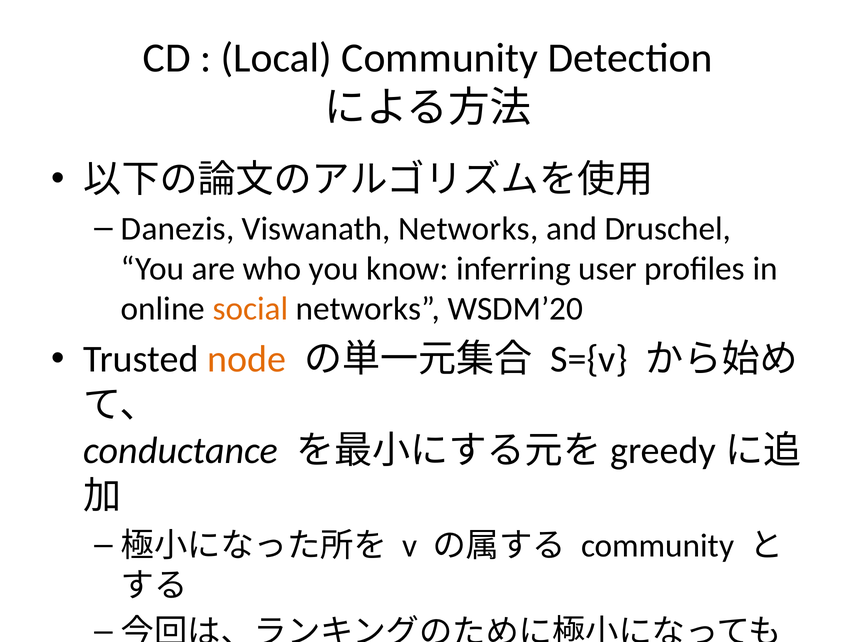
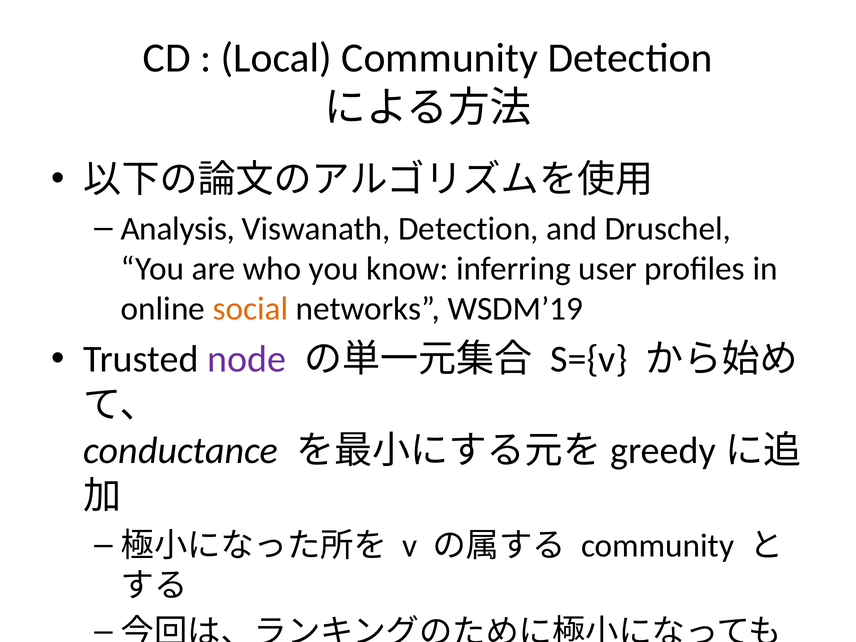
Danezis: Danezis -> Analysis (178, 229)
Viswanath Networks: Networks -> Detection (468, 229)
WSDM’20: WSDM’20 -> WSDM’19 (515, 309)
node colour: orange -> purple (247, 359)
